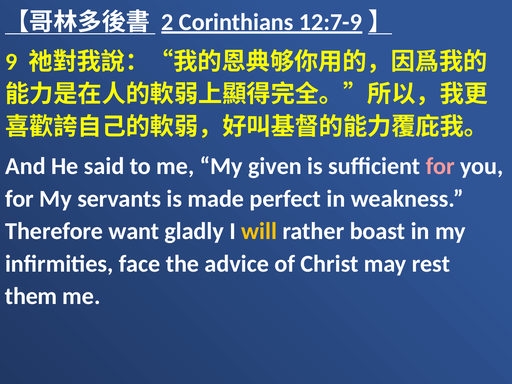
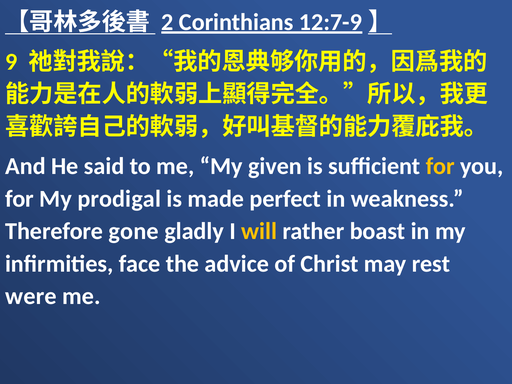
for colour: pink -> yellow (440, 166)
servants: servants -> prodigal (119, 199)
want: want -> gone (134, 231)
them: them -> were (31, 296)
